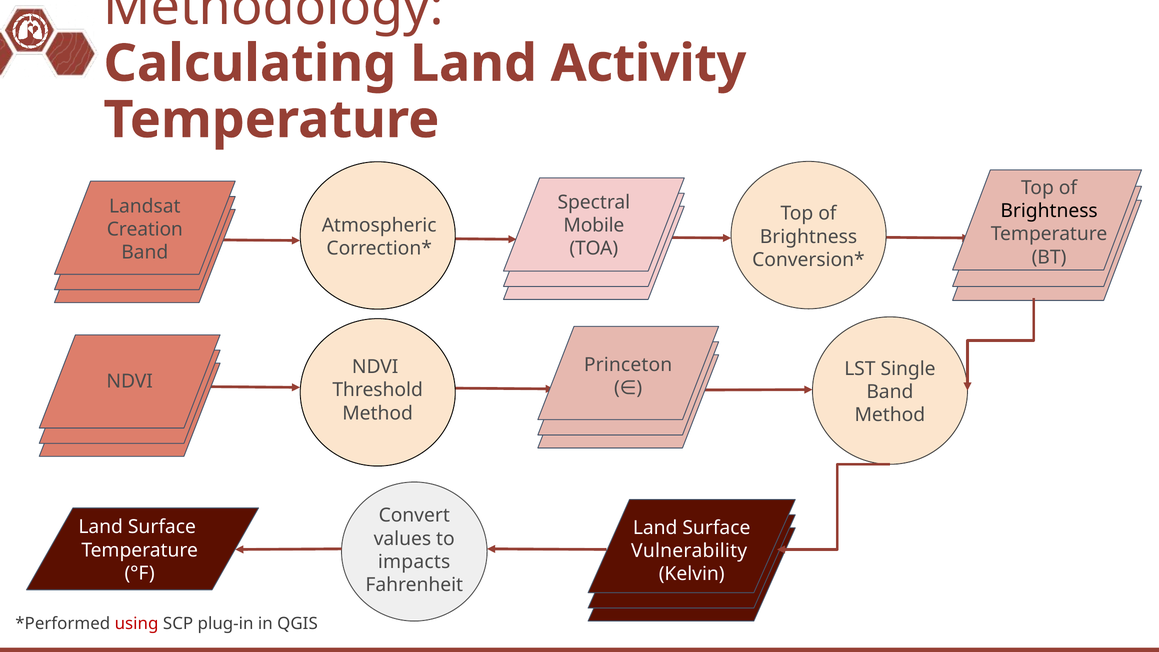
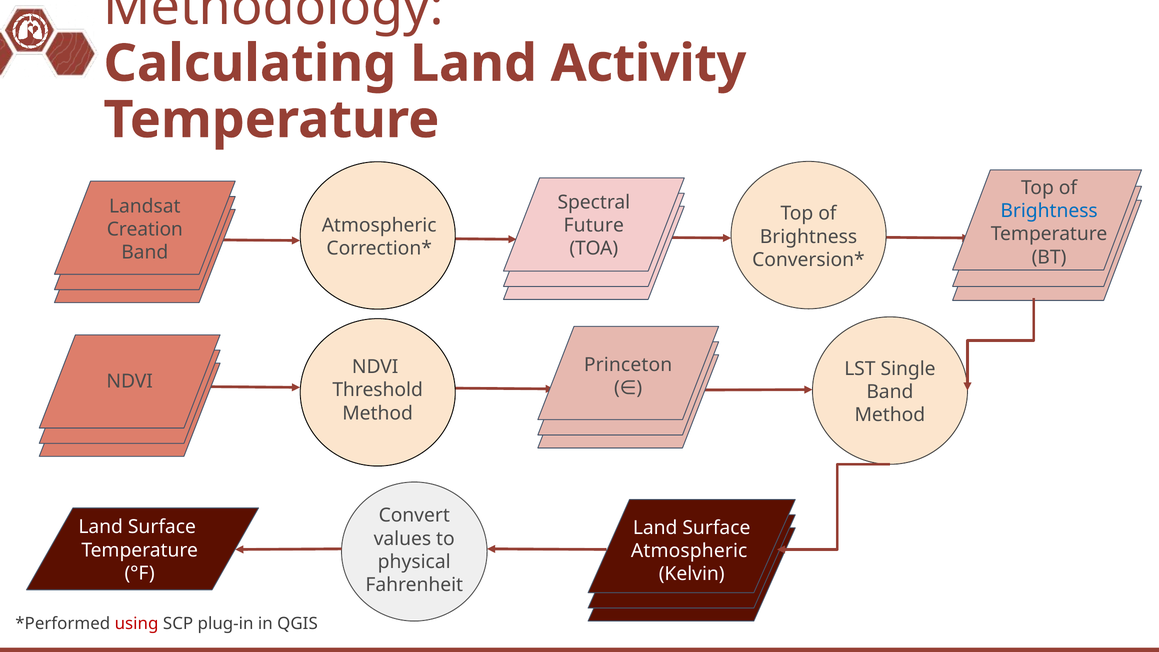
Brightness colour: black -> blue (1049, 211)
Mobile: Mobile -> Future (594, 225)
Vulnerability: Vulnerability -> Atmospheric (689, 551)
impacts: impacts -> physical (414, 562)
